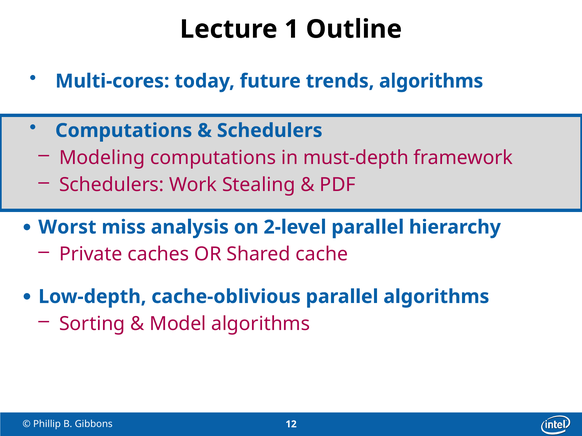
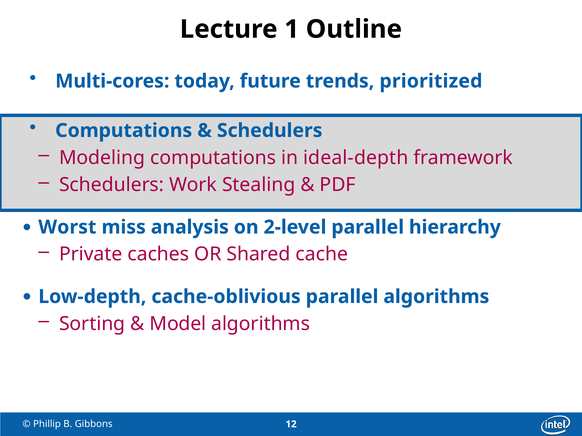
trends algorithms: algorithms -> prioritized (431, 81)
must-depth: must-depth -> ideal-depth (356, 158)
